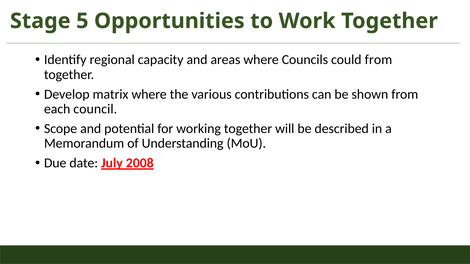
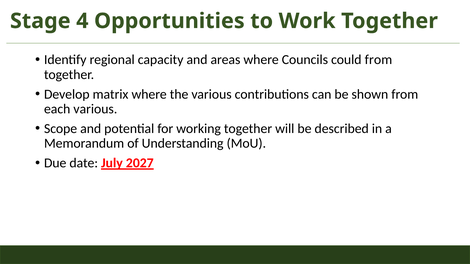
5: 5 -> 4 (82, 21)
each council: council -> various (95, 109)
2008: 2008 -> 2027 (140, 163)
